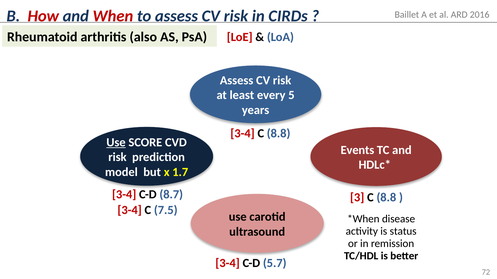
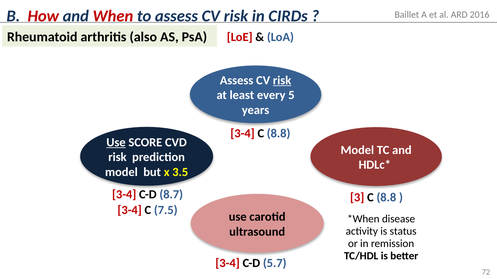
risk underline: none -> present (282, 80)
Events: Events -> Model (357, 150)
1.7: 1.7 -> 3.5 (180, 172)
